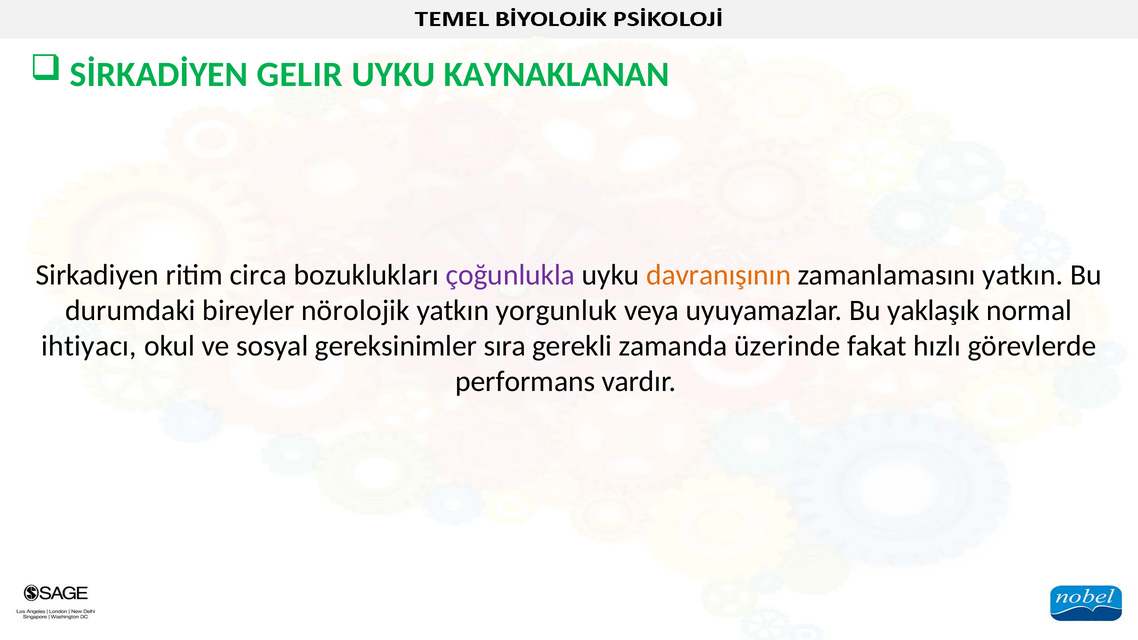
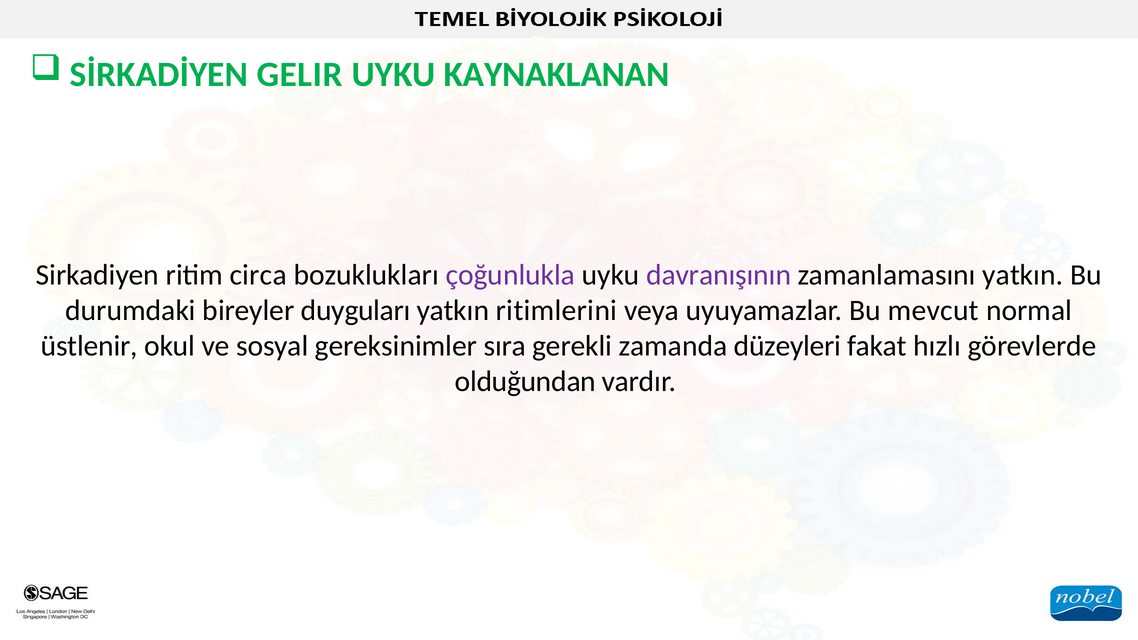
davranışının colour: orange -> purple (719, 275)
nörolojik: nörolojik -> duyguları (356, 311)
yorgunluk: yorgunluk -> ritimlerini (556, 311)
yaklaşık: yaklaşık -> mevcut (933, 311)
ihtiyacı: ihtiyacı -> üstlenir (89, 346)
üzerinde: üzerinde -> düzeyleri (787, 346)
performans: performans -> olduğundan (525, 382)
